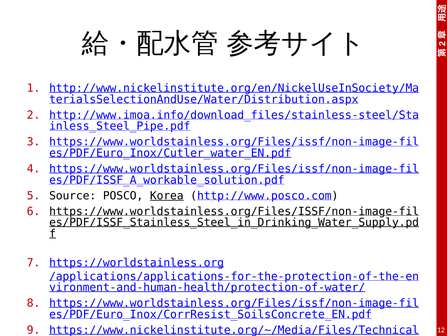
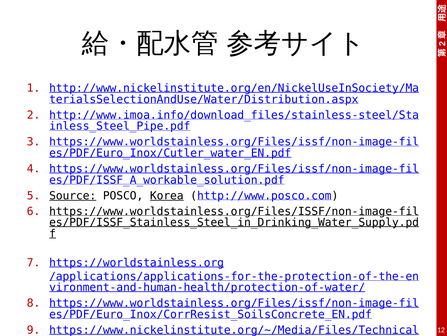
Source underline: none -> present (73, 195)
